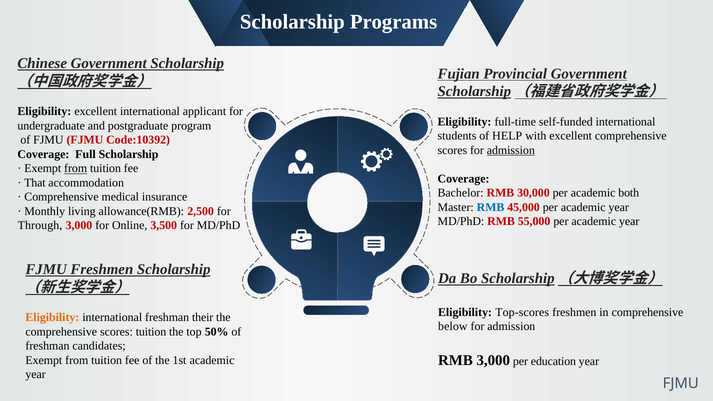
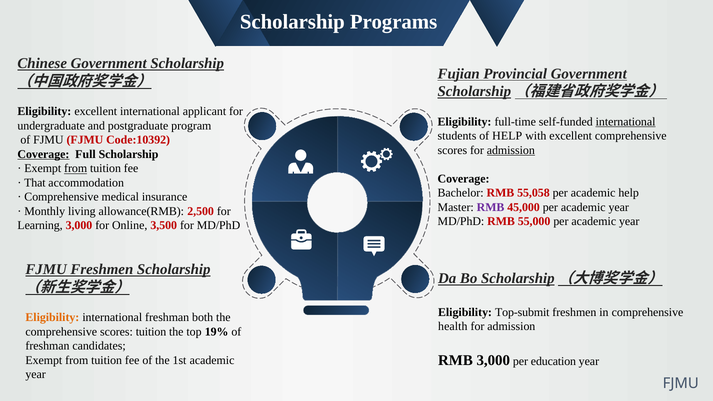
international underline: none -> present (626, 122)
Coverage underline: none -> present (43, 154)
30,000: 30,000 -> 55,058 (533, 193)
academic both: both -> help (629, 193)
RMB colour: blue -> purple (491, 207)
Through: Through -> Learning (40, 226)
Top-scores: Top-scores -> Top-submit (522, 312)
their: their -> both (203, 317)
below: below -> health (453, 326)
50%: 50% -> 19% (217, 332)
